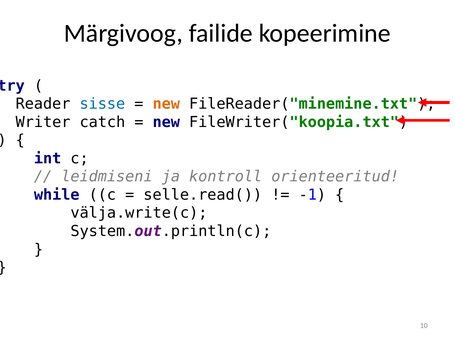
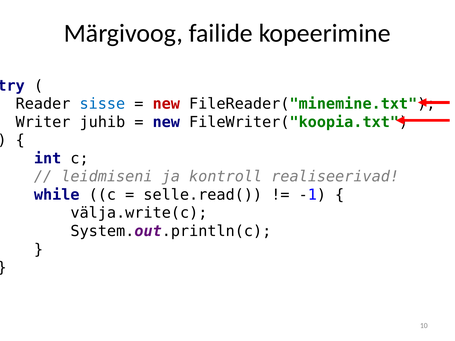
new colour: orange -> red (166, 104)
catch: catch -> juhib (102, 122)
orienteeritud: orienteeritud -> realiseerivad (335, 177)
